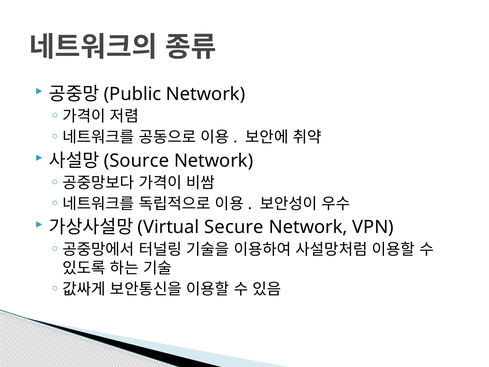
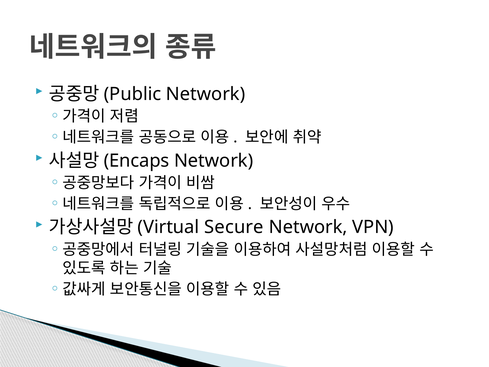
Source: Source -> Encaps (137, 161)
